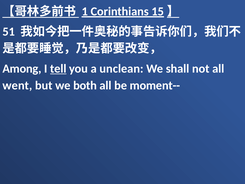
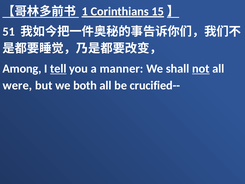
unclean: unclean -> manner (121, 69)
not underline: none -> present (201, 69)
went: went -> were (17, 85)
moment--: moment-- -> crucified-- (155, 85)
